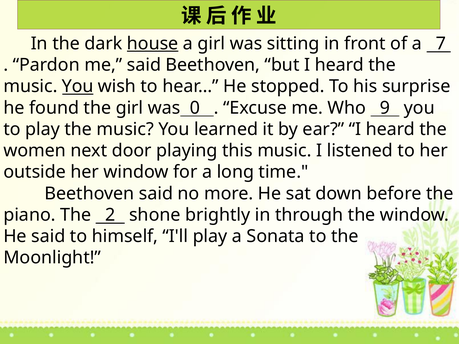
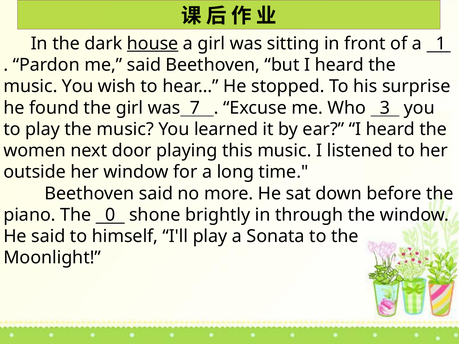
7: 7 -> 1 (441, 44)
You underline: present -> none (78, 86)
0: 0 -> 7 (195, 108)
9: 9 -> 3 (385, 108)
2: 2 -> 0 (110, 215)
